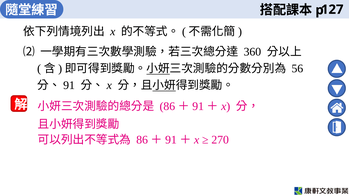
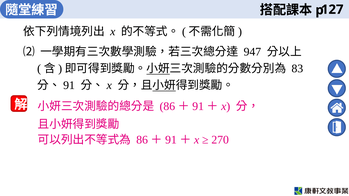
360: 360 -> 947 (252, 52)
56: 56 -> 83 (297, 69)
